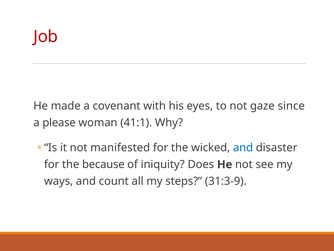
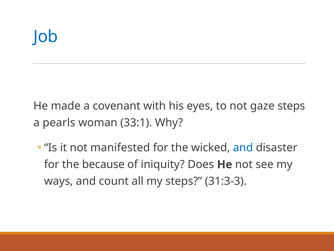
Job colour: red -> blue (46, 37)
gaze since: since -> steps (291, 106)
please: please -> pearls (59, 122)
41:1: 41:1 -> 33:1 (136, 122)
31:3-9: 31:3-9 -> 31:3-3 (226, 181)
